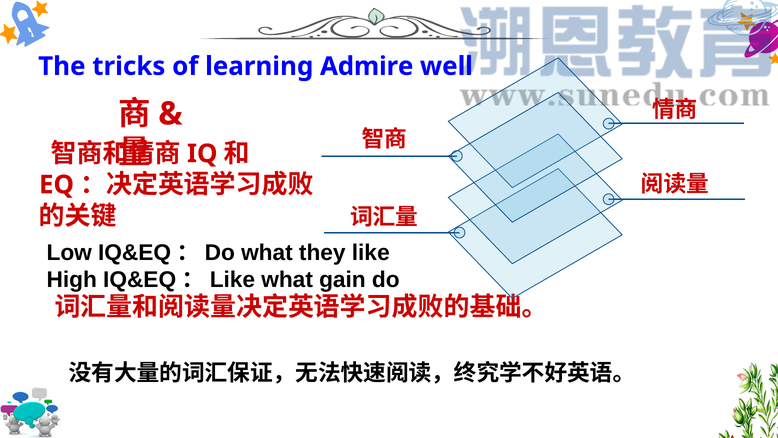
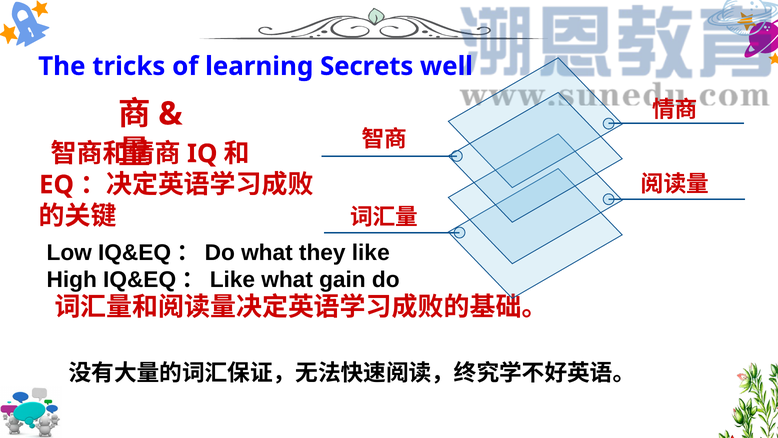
Admire: Admire -> Secrets (367, 66)
